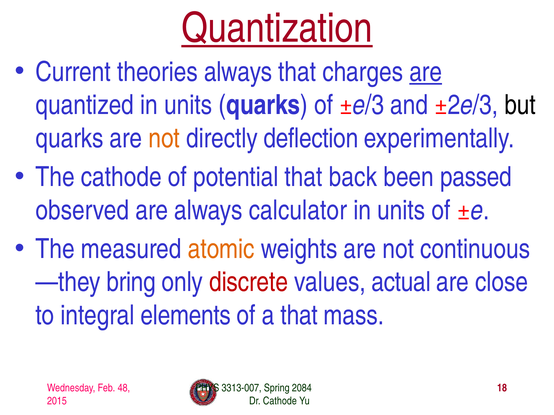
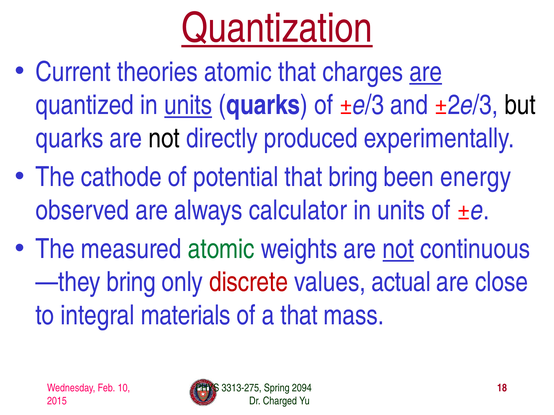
theories always: always -> atomic (238, 72)
units underline: none -> present (188, 105)
not colour: orange -> black (164, 138)
deflection: deflection -> produced (311, 138)
that back: back -> bring (353, 177)
passed: passed -> energy (476, 177)
atomic colour: orange -> green (221, 249)
not underline: none -> present (398, 249)
elements: elements -> materials (186, 316)
48: 48 -> 10 (124, 389)
3313-007: 3313-007 -> 3313-275 (242, 389)
2084: 2084 -> 2094 (302, 389)
Dr Cathode: Cathode -> Charged (280, 401)
